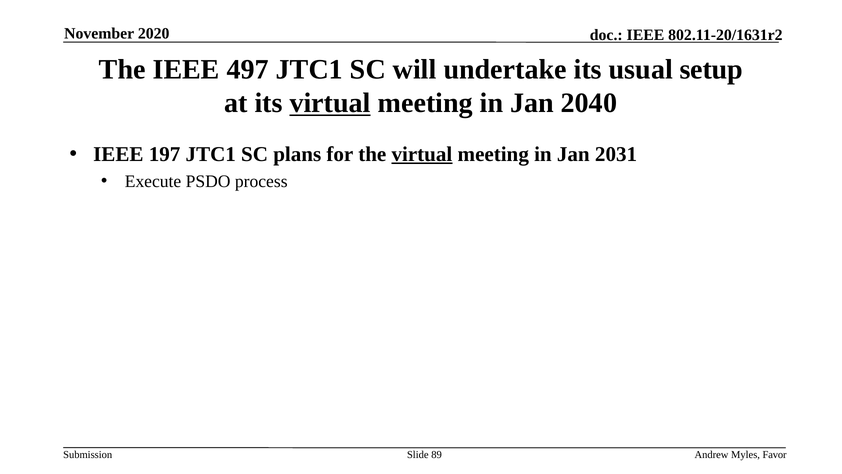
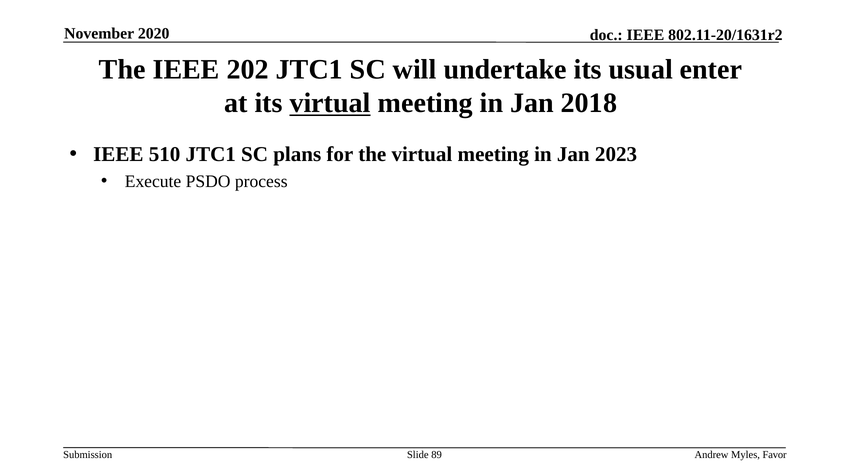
497: 497 -> 202 (248, 69)
setup: setup -> enter (711, 69)
2040: 2040 -> 2018 (589, 103)
197: 197 -> 510 (165, 154)
virtual underline: present -> none (422, 154)
2031: 2031 -> 2023 (616, 154)
